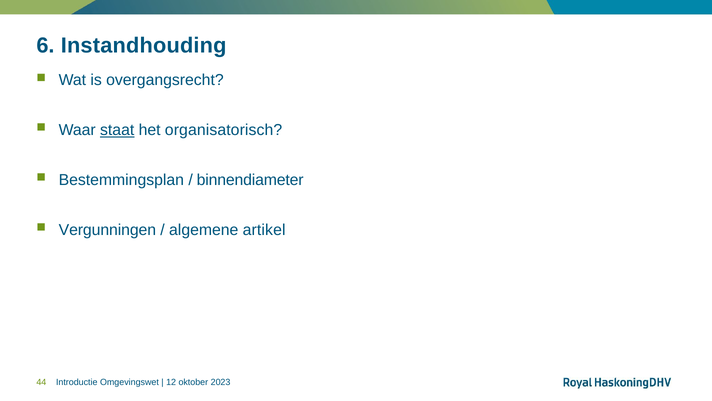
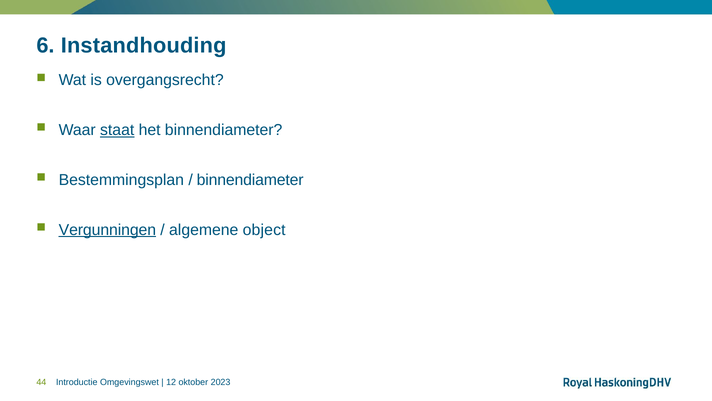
het organisatorisch: organisatorisch -> binnendiameter (224, 130)
Vergunningen underline: none -> present (107, 230)
artikel: artikel -> object (264, 230)
